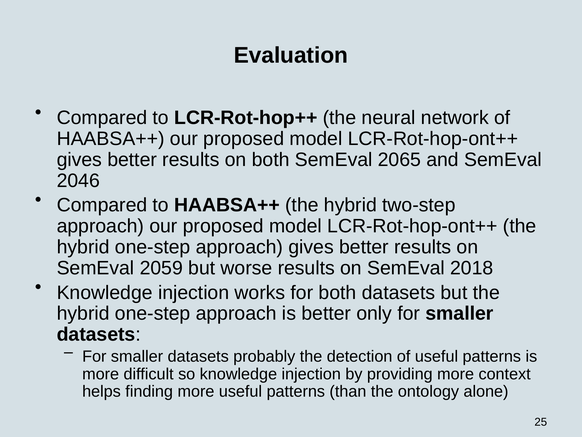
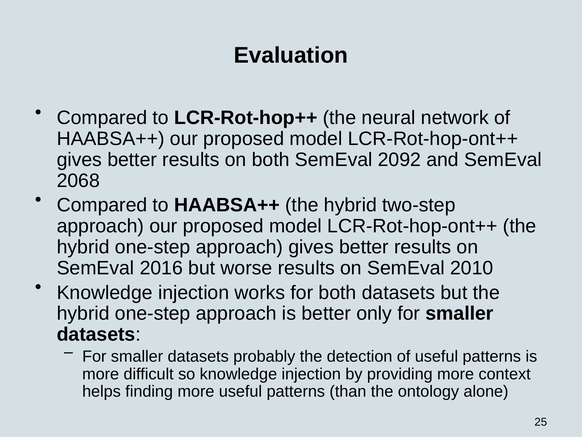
2065: 2065 -> 2092 (399, 160)
2046: 2046 -> 2068 (78, 181)
2059: 2059 -> 2016 (161, 268)
2018: 2018 -> 2010 (472, 268)
